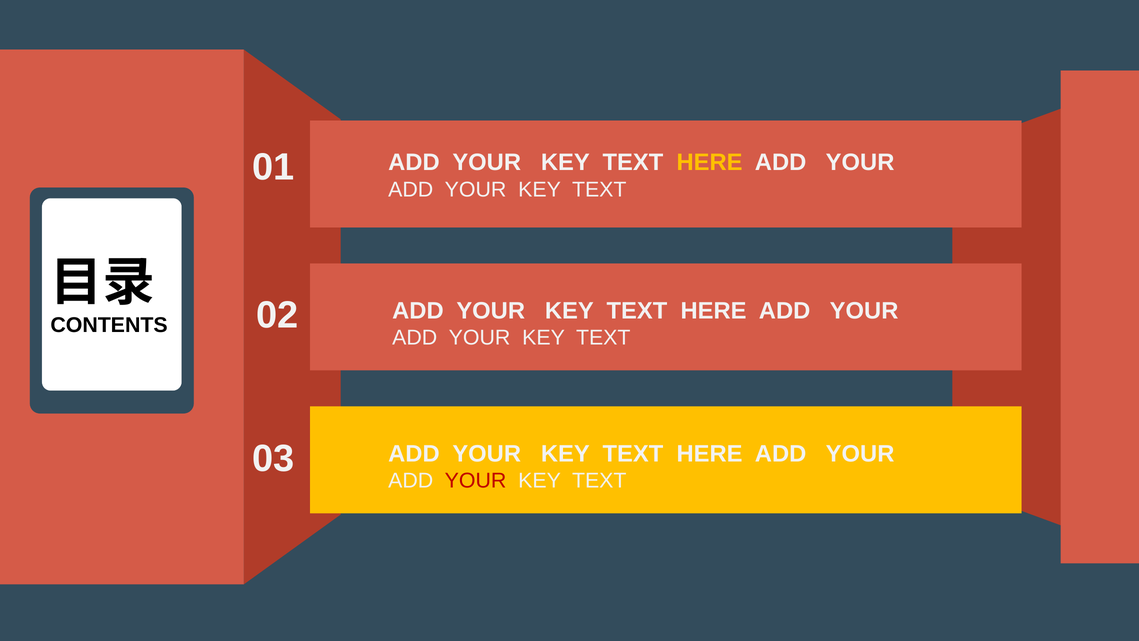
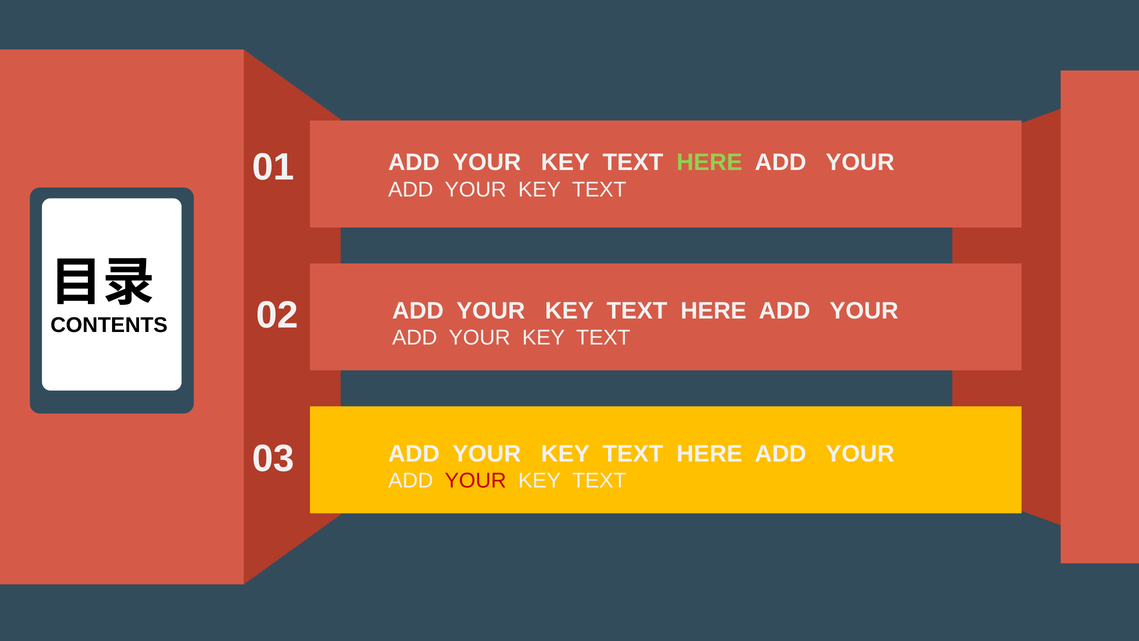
HERE colour: yellow -> light green (710, 162)
